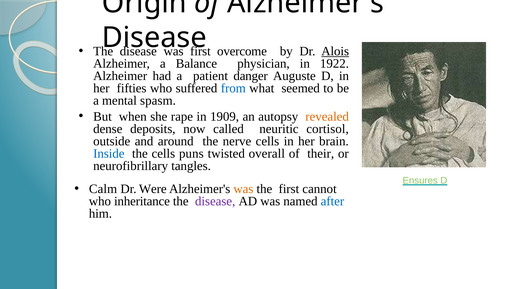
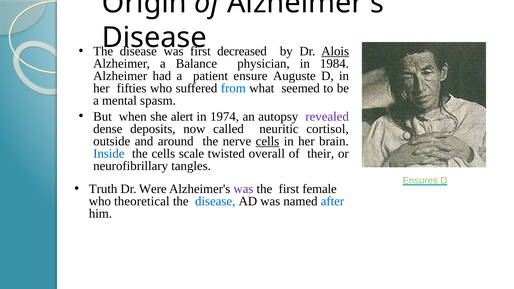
overcome: overcome -> decreased (242, 51)
1922: 1922 -> 1984 (334, 64)
danger: danger -> ensure (250, 76)
rape: rape -> alert (182, 117)
1909: 1909 -> 1974 (225, 117)
revealed colour: orange -> purple (327, 117)
cells underline: none -> present (267, 141)
puns: puns -> scale (191, 154)
Calm: Calm -> Truth (103, 189)
was colour: orange -> purple (243, 189)
cannot: cannot -> female (320, 189)
inheritance: inheritance -> theoretical (142, 201)
disease colour: purple -> blue (215, 201)
